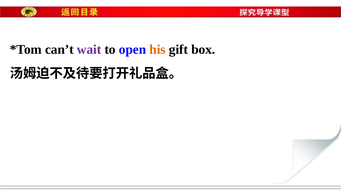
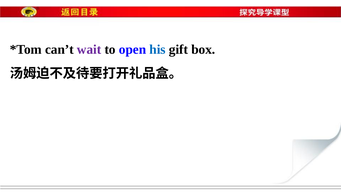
his colour: orange -> blue (158, 50)
